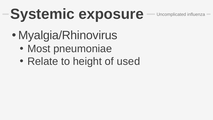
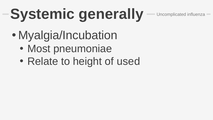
exposure: exposure -> generally (111, 14)
Myalgia/Rhinovirus: Myalgia/Rhinovirus -> Myalgia/Incubation (68, 35)
